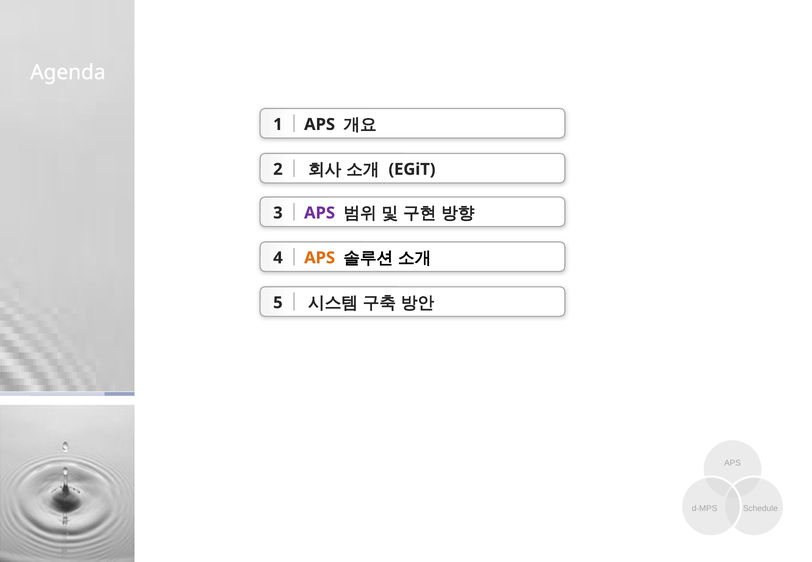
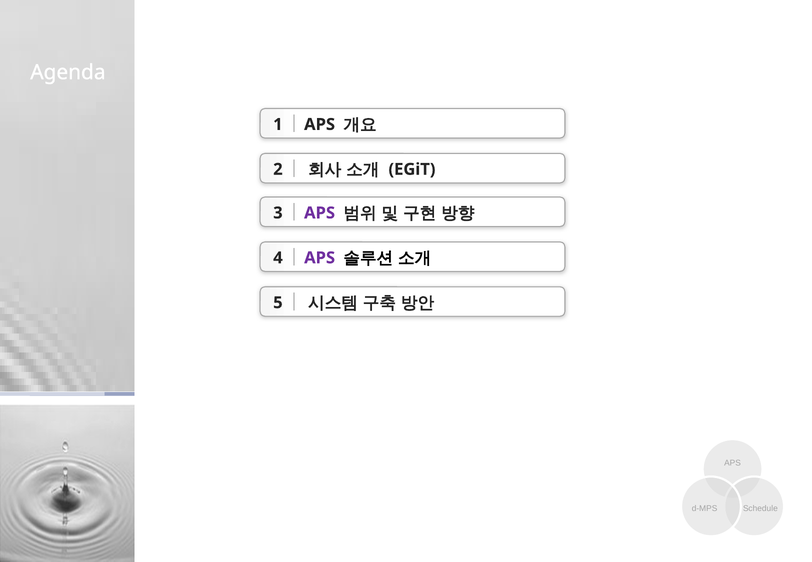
APS colour: orange -> purple (320, 258)
